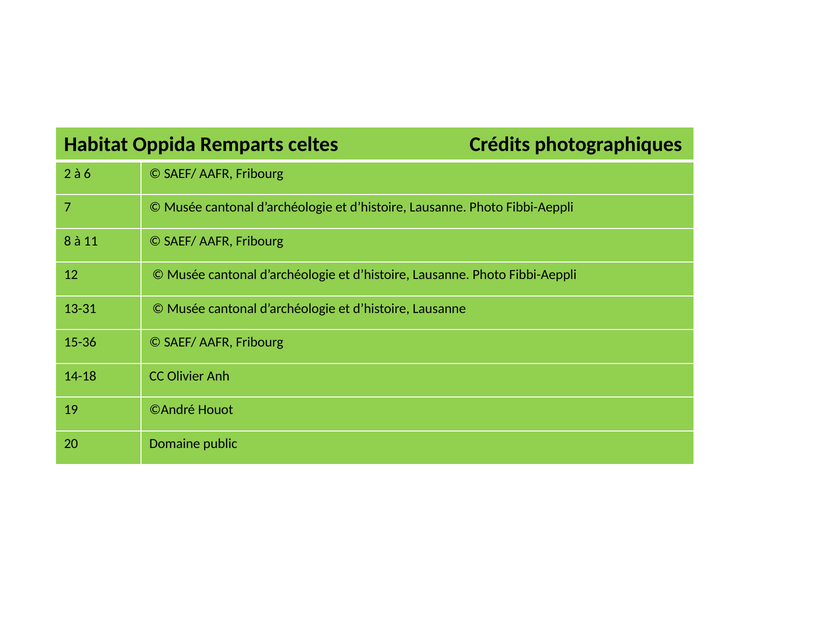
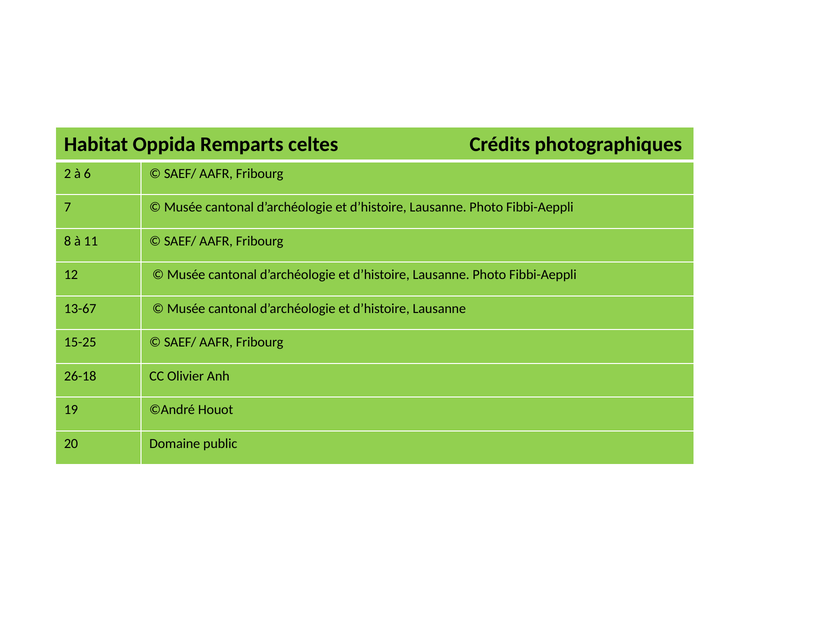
13-31: 13-31 -> 13-67 (80, 309)
15-36: 15-36 -> 15-25 (80, 343)
14-18: 14-18 -> 26-18 (80, 377)
